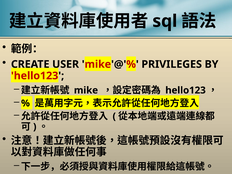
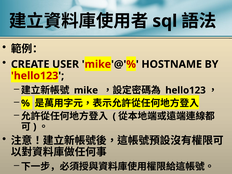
PRIVILEGES: PRIVILEGES -> HOSTNAME (172, 64)
